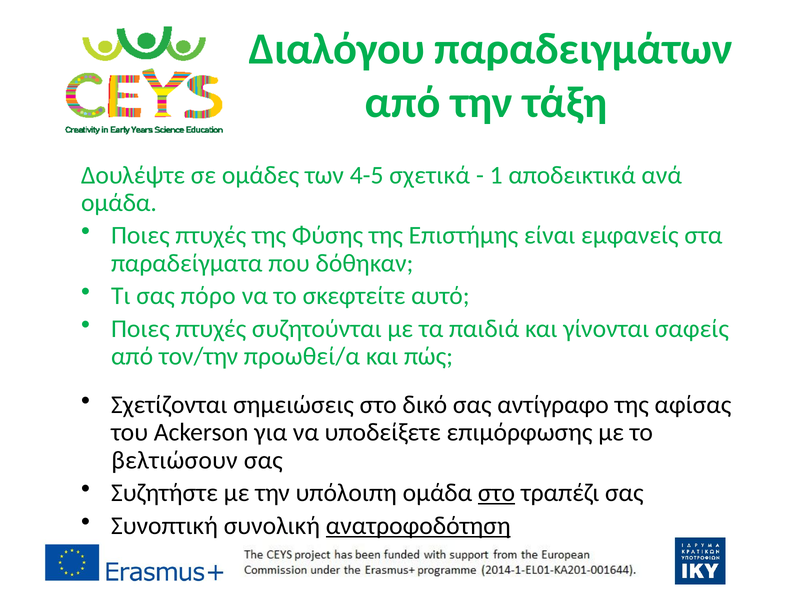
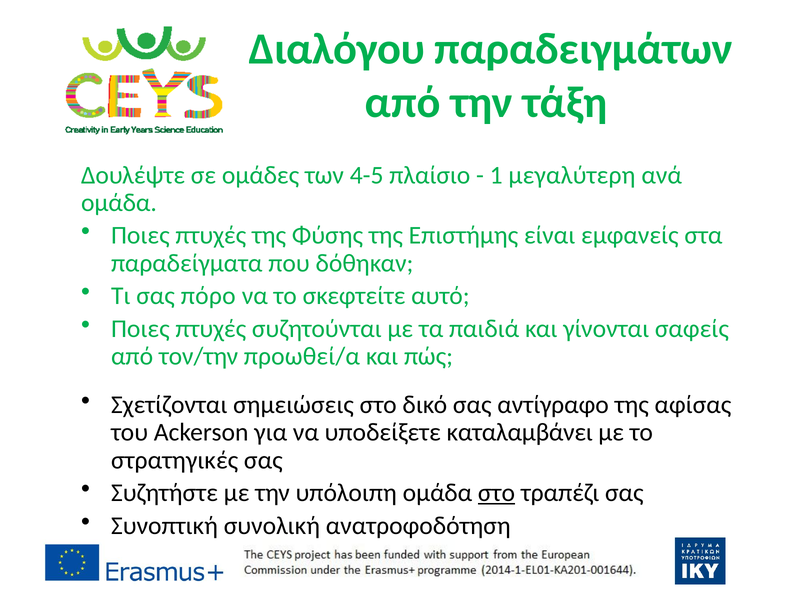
σχετικά: σχετικά -> πλαίσιο (430, 175)
αποδεικτικά: αποδεικτικά -> μεγαλύτερη (572, 175)
επιμόρφωσης: επιμόρφωσης -> καταλαμβάνει (520, 432)
βελτιώσουν: βελτιώσουν -> στρατηγικές (175, 460)
ανατροφοδότηση underline: present -> none (418, 525)
